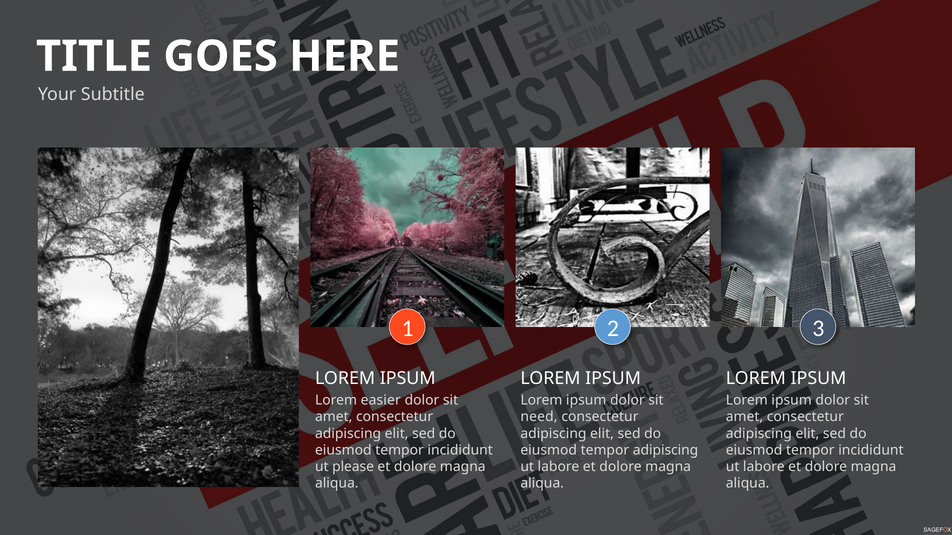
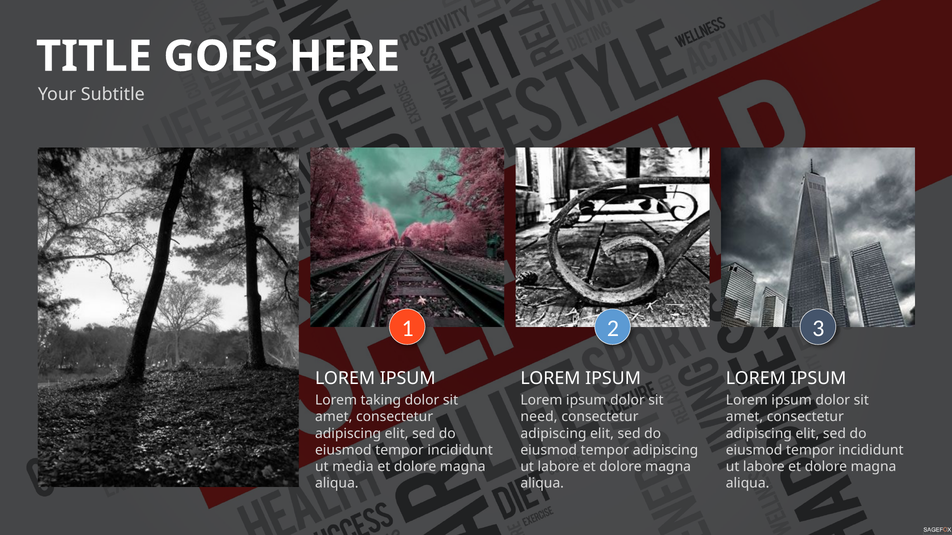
easier: easier -> taking (381, 401)
please: please -> media (353, 467)
